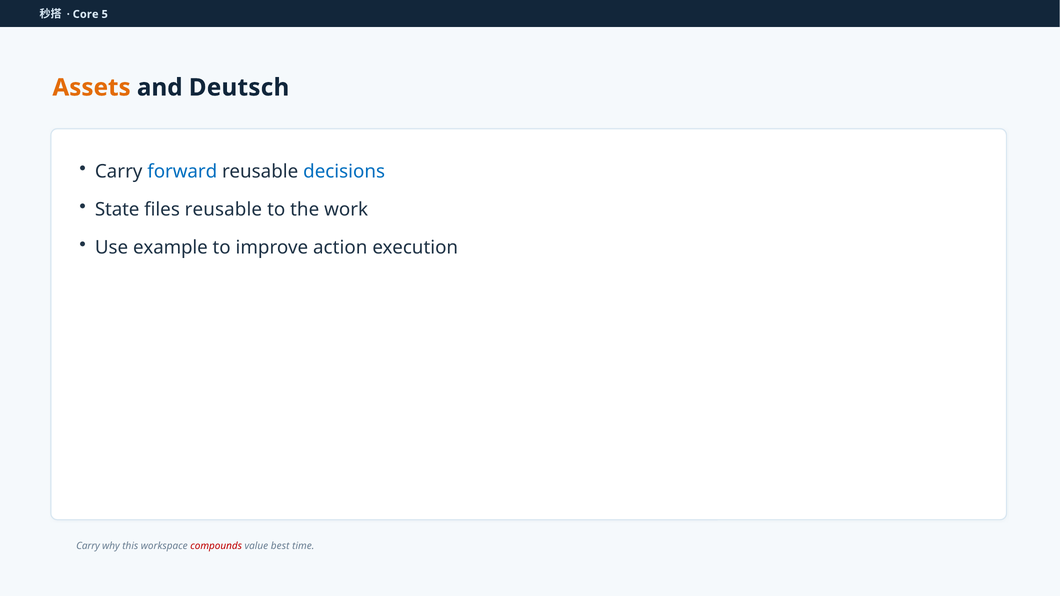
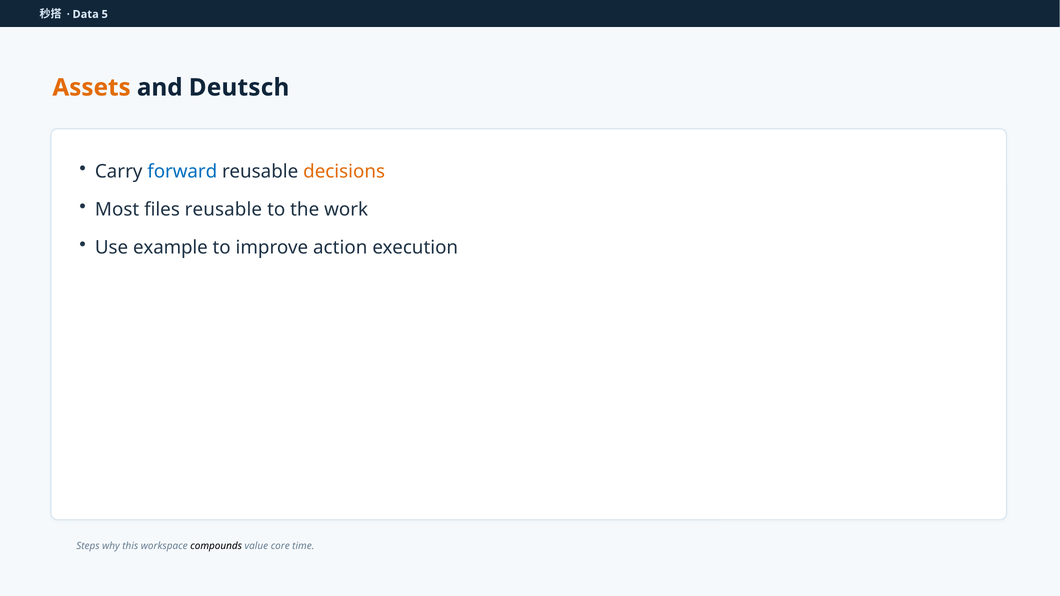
Core: Core -> Data (86, 14)
decisions colour: blue -> orange (344, 172)
State: State -> Most (117, 210)
Carry: Carry -> Steps (88, 546)
compounds colour: red -> black (216, 546)
best: best -> core (280, 546)
